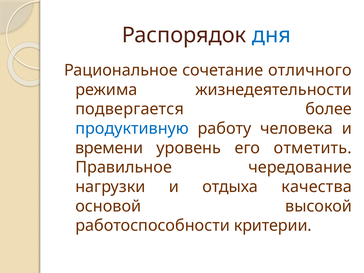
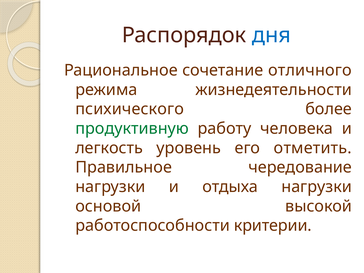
подвергается: подвергается -> психического (130, 109)
продуктивную colour: blue -> green (132, 129)
времени: времени -> легкость (109, 148)
отдыха качества: качества -> нагрузки (317, 187)
